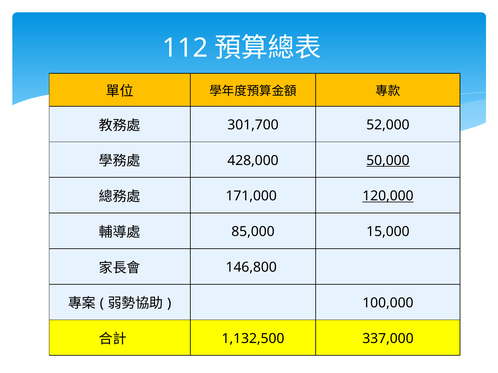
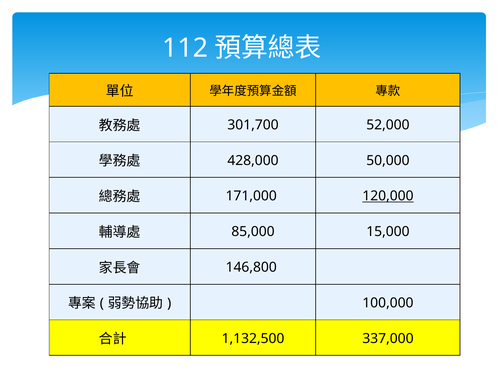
50,000 underline: present -> none (388, 161)
